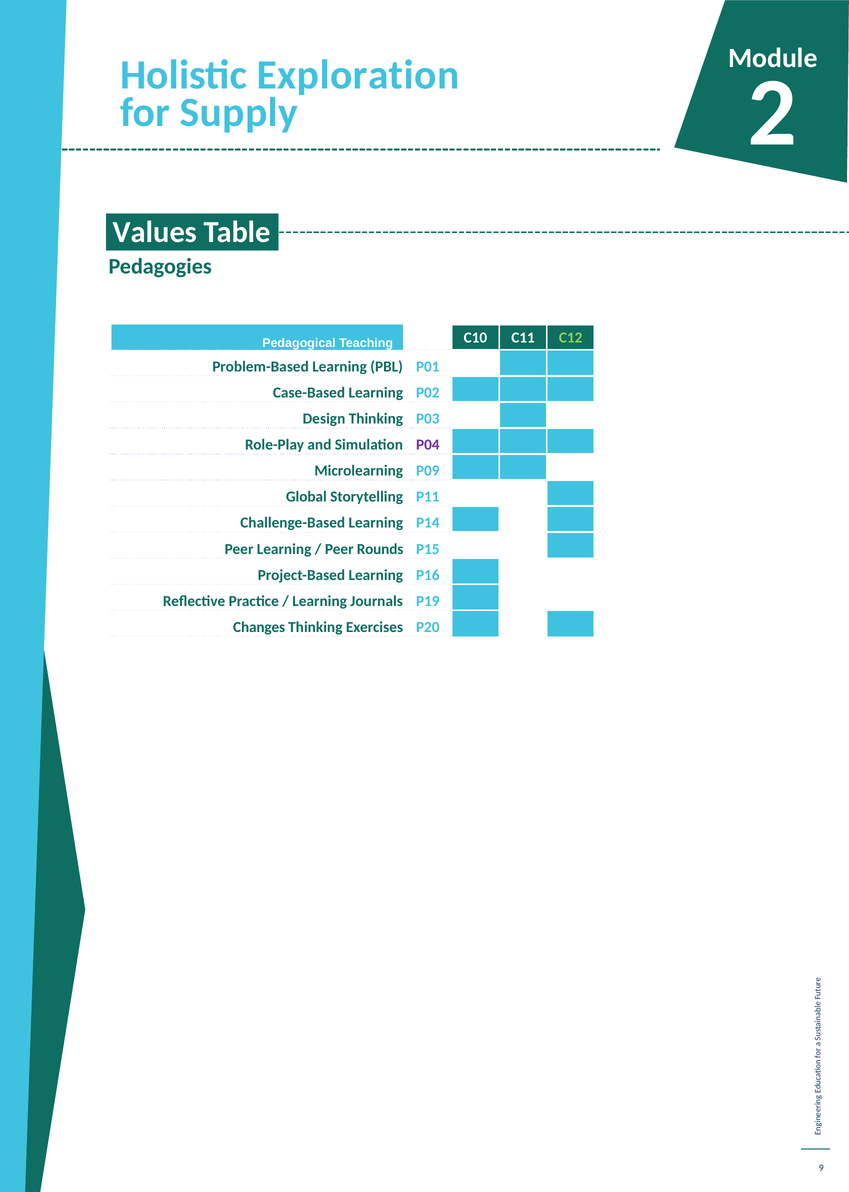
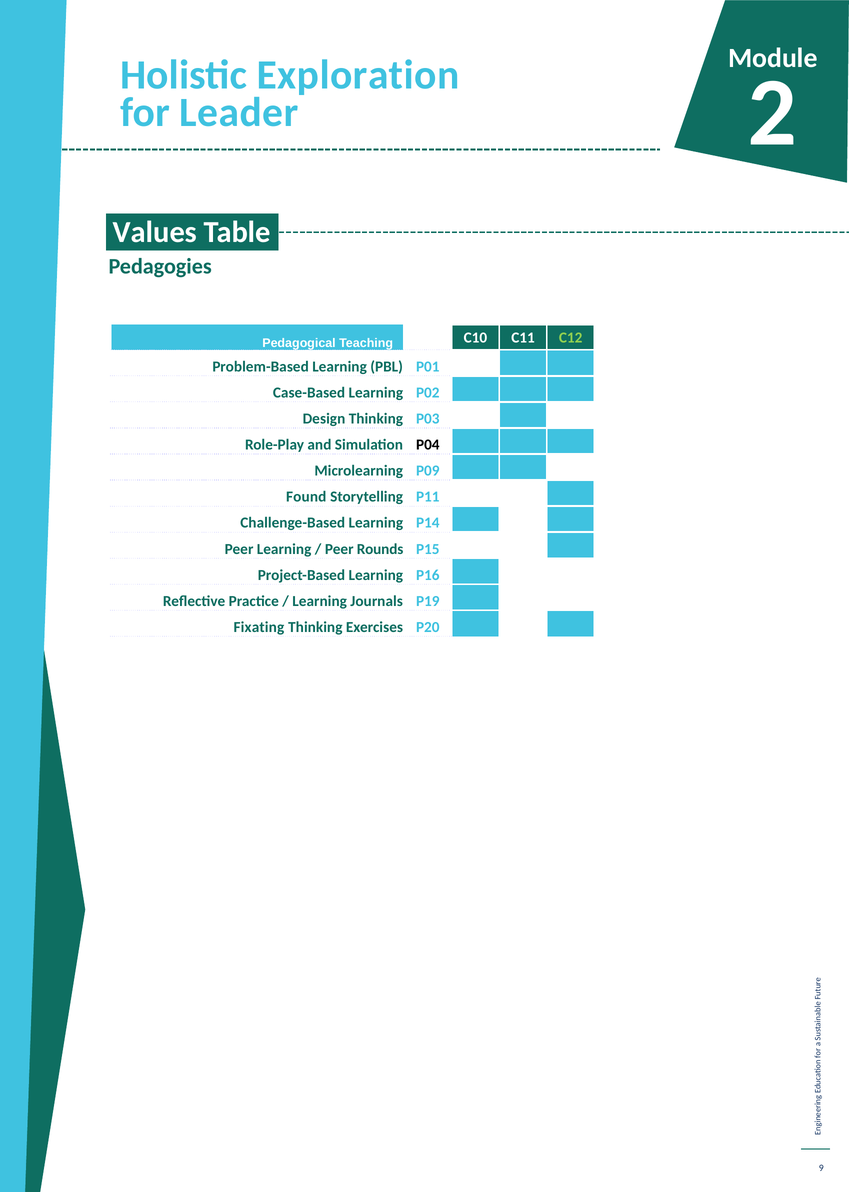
Supply: Supply -> Leader (239, 112)
P04 colour: purple -> black (428, 444)
Global: Global -> Found (306, 496)
Changes: Changes -> Fixating (259, 627)
